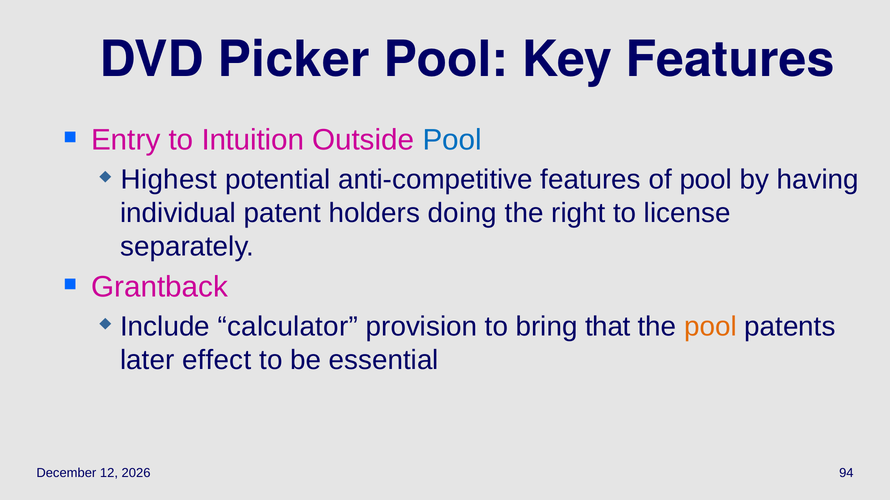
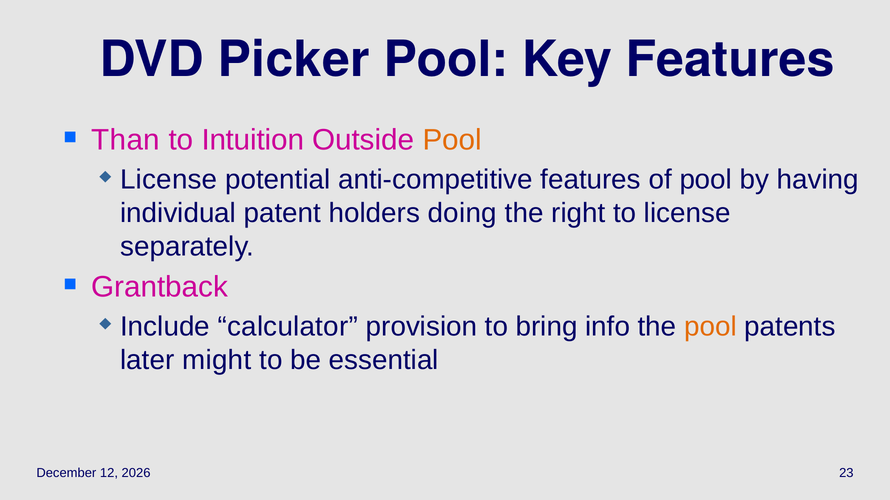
Entry: Entry -> Than (126, 140)
Pool colour: blue -> orange (452, 140)
Highest: Highest -> License (169, 180)
that: that -> info (608, 327)
effect: effect -> might (217, 361)
94: 94 -> 23 (846, 474)
